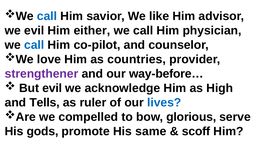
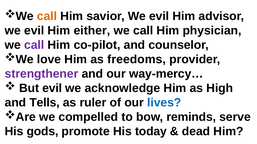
call colour: blue -> orange (47, 16)
savior We like: like -> evil (159, 16)
call colour: blue -> purple (34, 45)
countries: countries -> freedoms (137, 60)
way-before…: way-before… -> way-mercy… (166, 74)
glorious: glorious -> reminds (191, 117)
same: same -> today (151, 132)
scoff: scoff -> dead (196, 132)
